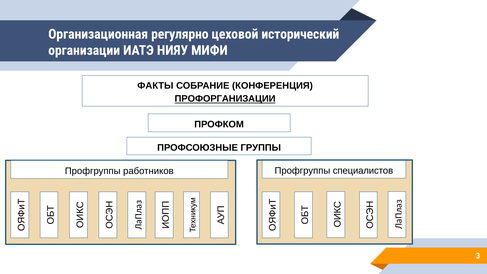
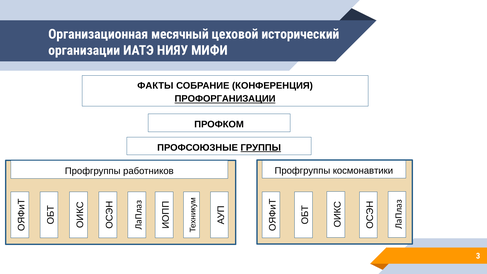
регулярно: регулярно -> месячный (180, 34)
ГРУППЫ underline: none -> present (261, 148)
специалистов: специалистов -> космонавтики (363, 171)
